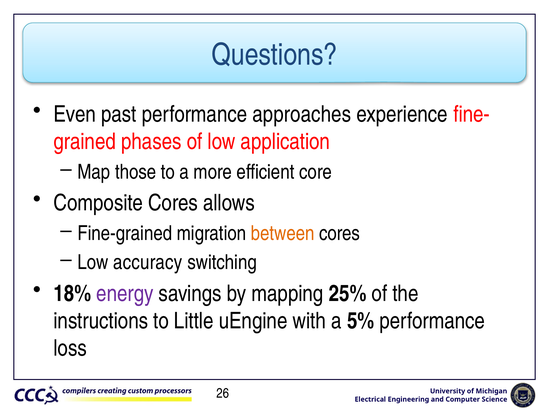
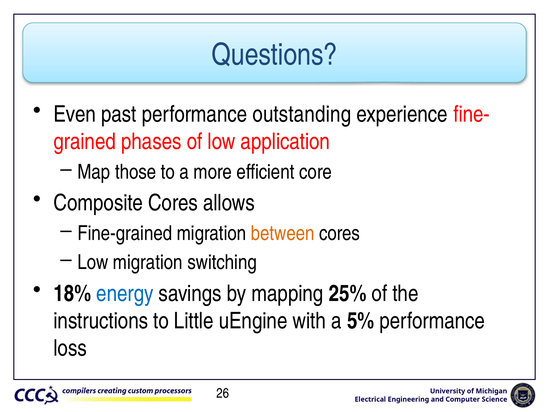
approaches: approaches -> outstanding (302, 114)
Low accuracy: accuracy -> migration (148, 262)
energy colour: purple -> blue (125, 293)
